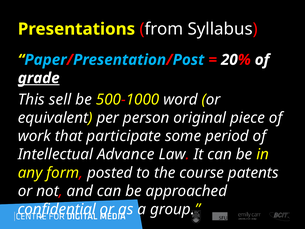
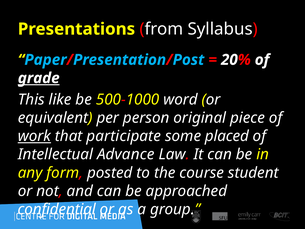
sell: sell -> like (60, 99)
work underline: none -> present (34, 136)
period: period -> placed (227, 136)
patents: patents -> student (253, 173)
